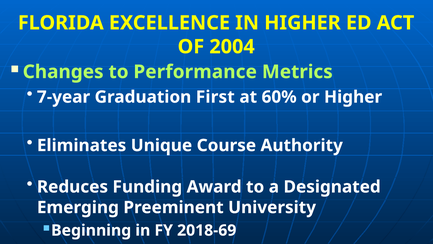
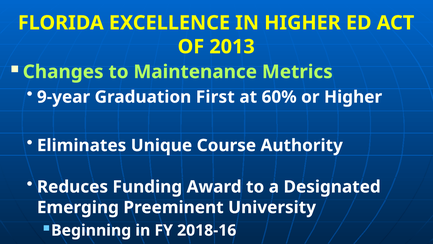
2004: 2004 -> 2013 (232, 47)
Performance: Performance -> Maintenance (195, 72)
7-year: 7-year -> 9-year (64, 97)
2018-69: 2018-69 -> 2018-16 (207, 230)
